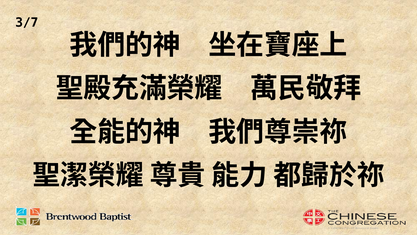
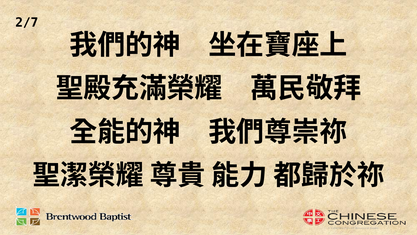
3/7: 3/7 -> 2/7 (27, 23)
